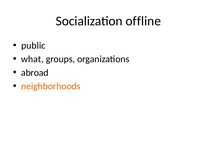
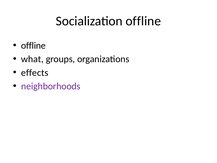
public: public -> offline (33, 46)
abroad: abroad -> effects (35, 73)
neighborhoods colour: orange -> purple (51, 86)
